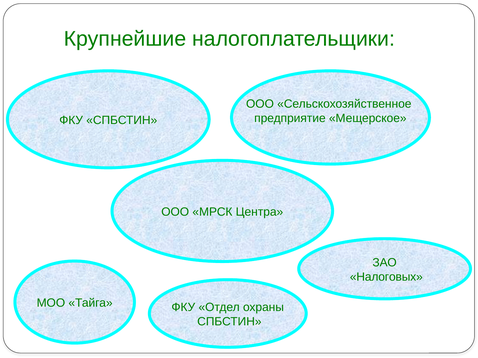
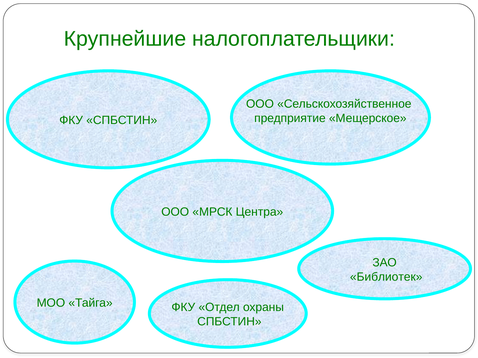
Налоговых: Налоговых -> Библиотек (386, 277)
